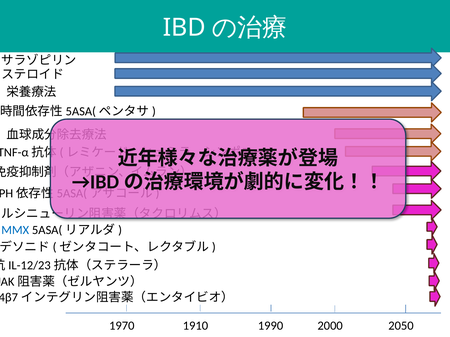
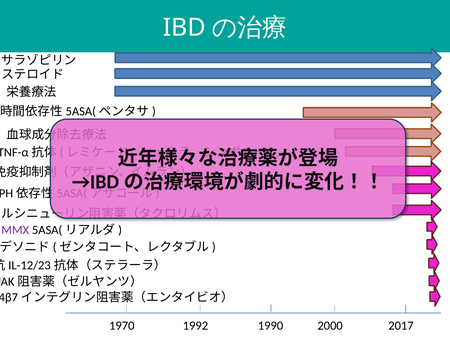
MMX colour: blue -> purple (15, 231)
1910: 1910 -> 1992 (195, 326)
2050: 2050 -> 2017 (401, 326)
